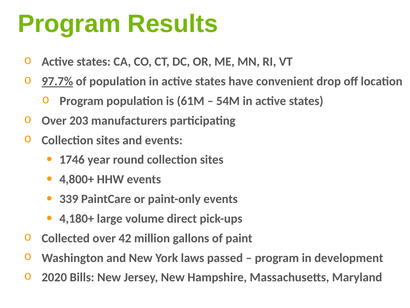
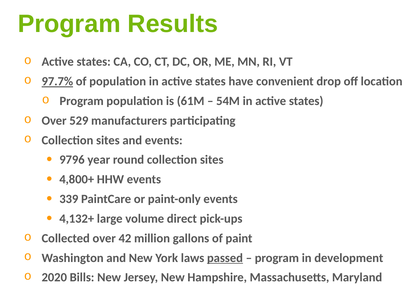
203: 203 -> 529 (79, 120)
1746: 1746 -> 9796 (72, 160)
4,180+: 4,180+ -> 4,132+ (77, 218)
passed underline: none -> present (225, 257)
